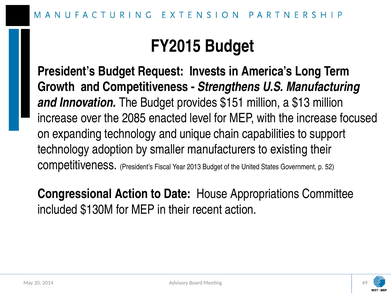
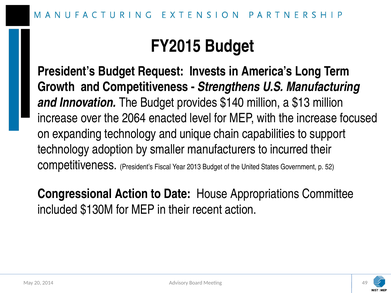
$151: $151 -> $140 (232, 103)
2085: 2085 -> 2064 (134, 118)
existing: existing -> incurred (289, 150)
